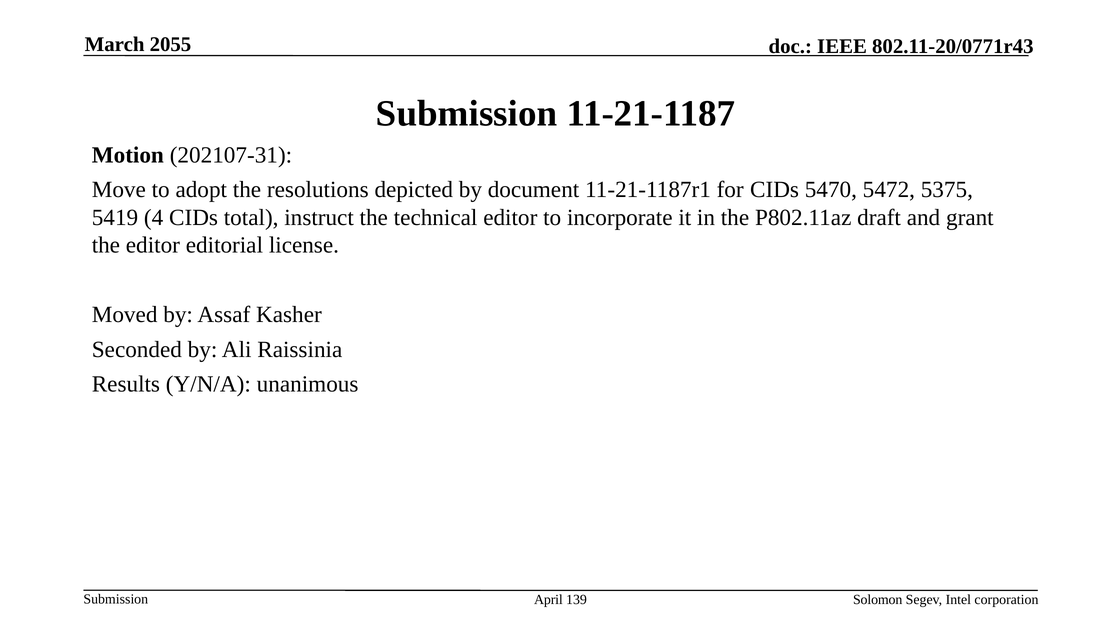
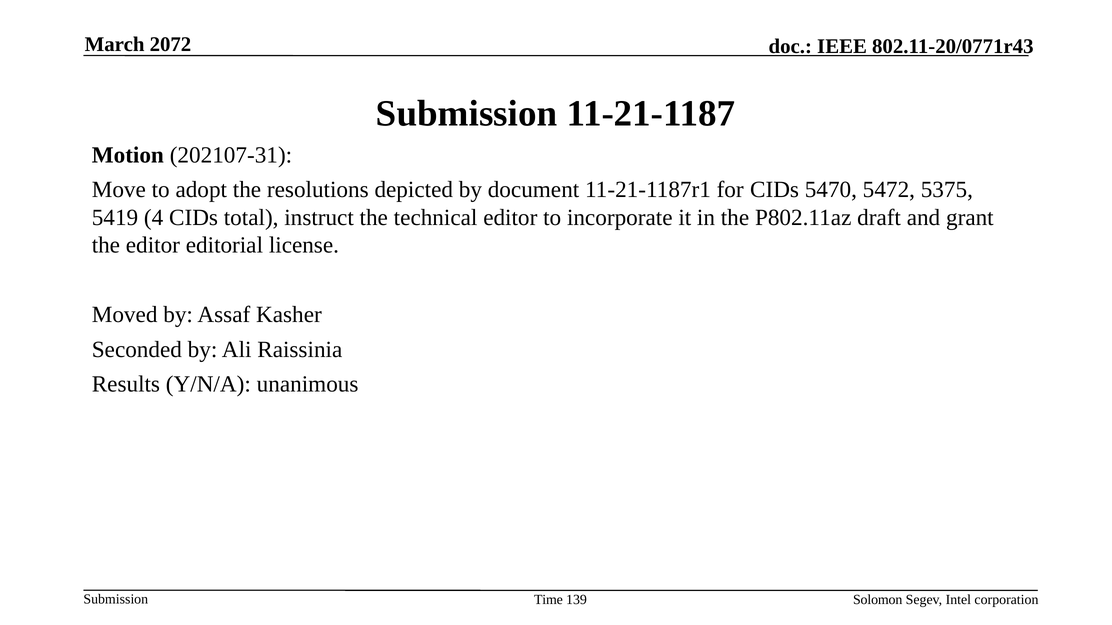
2055: 2055 -> 2072 (170, 44)
April: April -> Time (548, 600)
